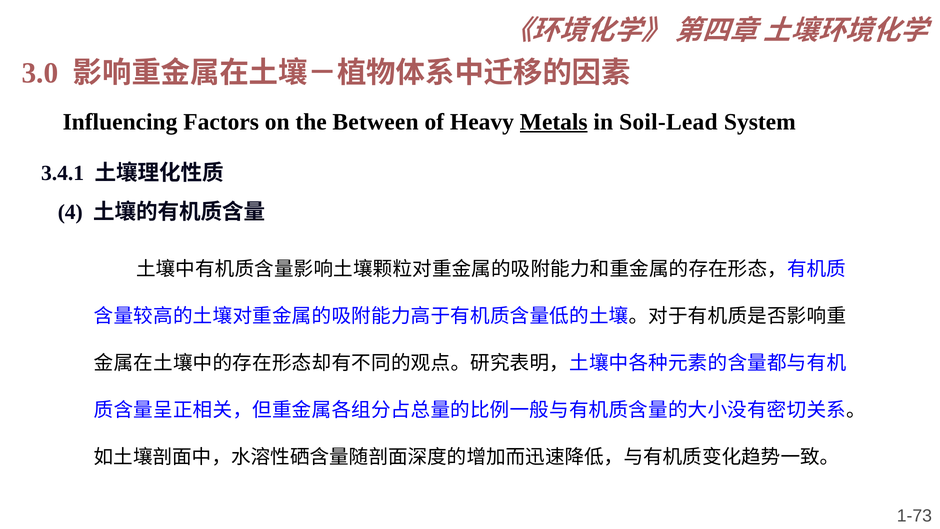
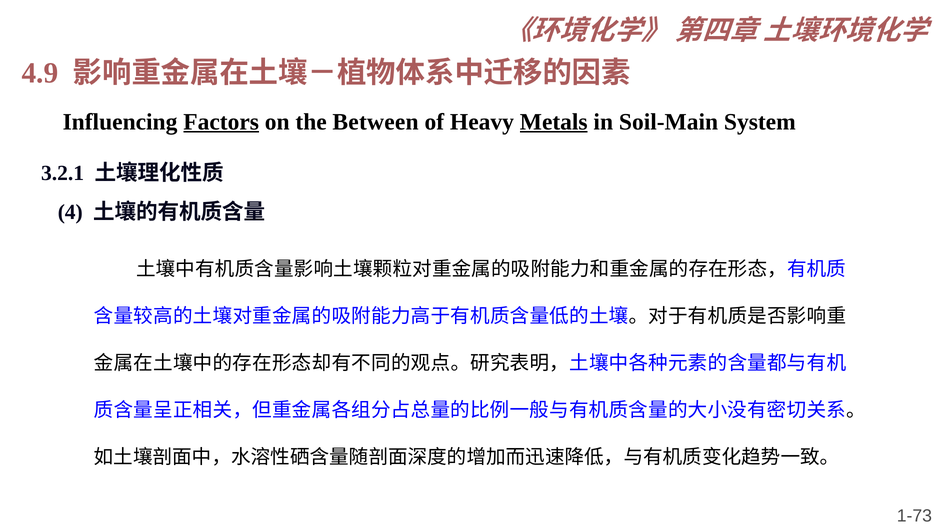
3.0: 3.0 -> 4.9 (40, 73)
Factors underline: none -> present (221, 122)
Soil-Lead: Soil-Lead -> Soil-Main (669, 122)
3.4.1: 3.4.1 -> 3.2.1 (63, 173)
